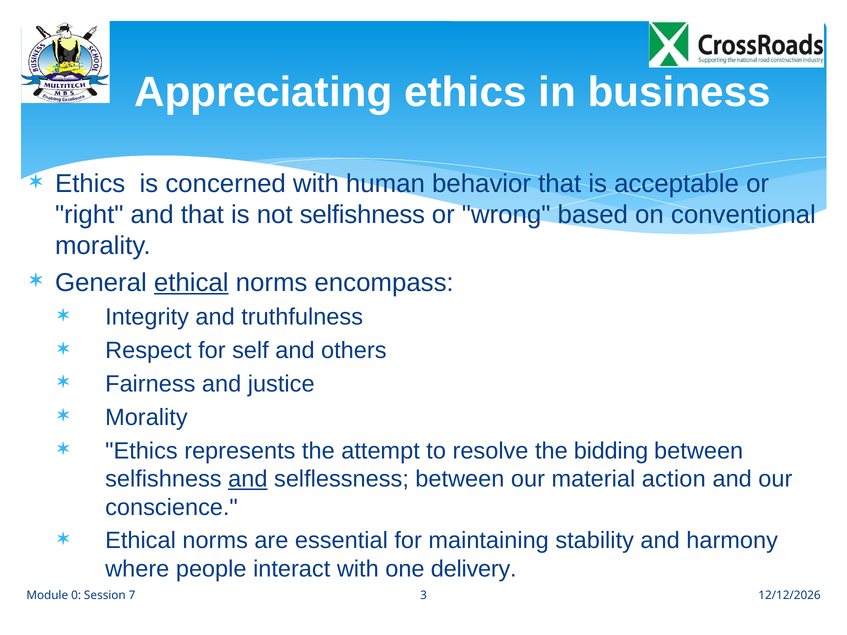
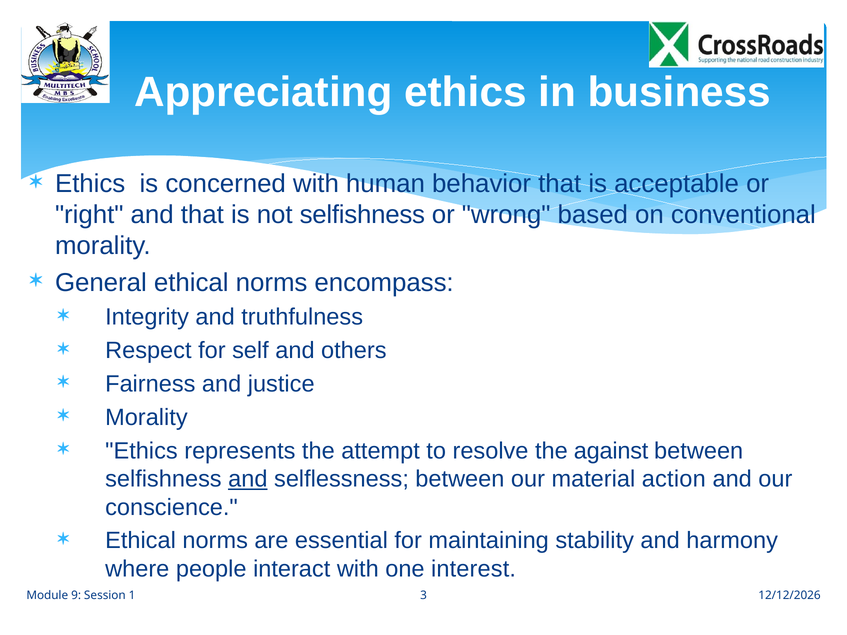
ethical underline: present -> none (191, 283)
bidding: bidding -> against (611, 451)
delivery: delivery -> interest (474, 569)
0: 0 -> 9 (76, 596)
7: 7 -> 1 (132, 596)
